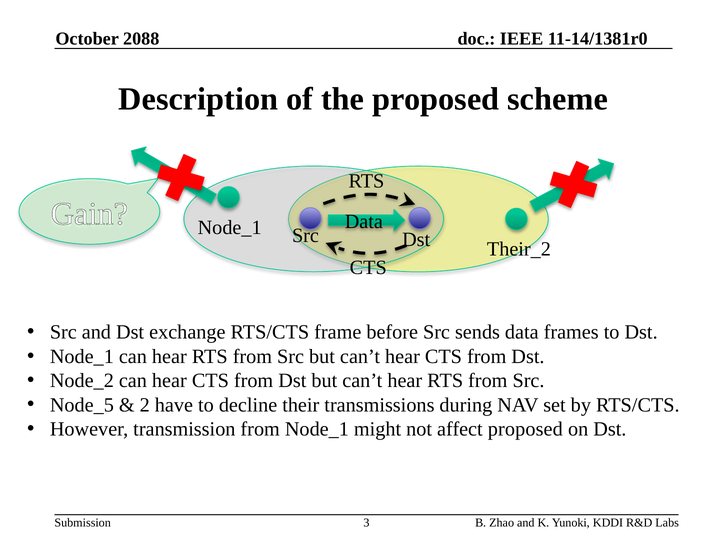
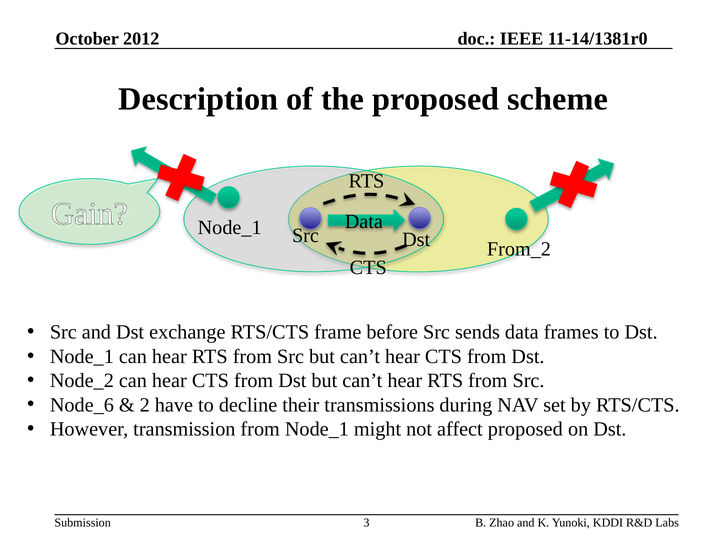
2088: 2088 -> 2012 (141, 39)
Their_2: Their_2 -> From_2 (519, 249)
Node_5: Node_5 -> Node_6 (82, 405)
